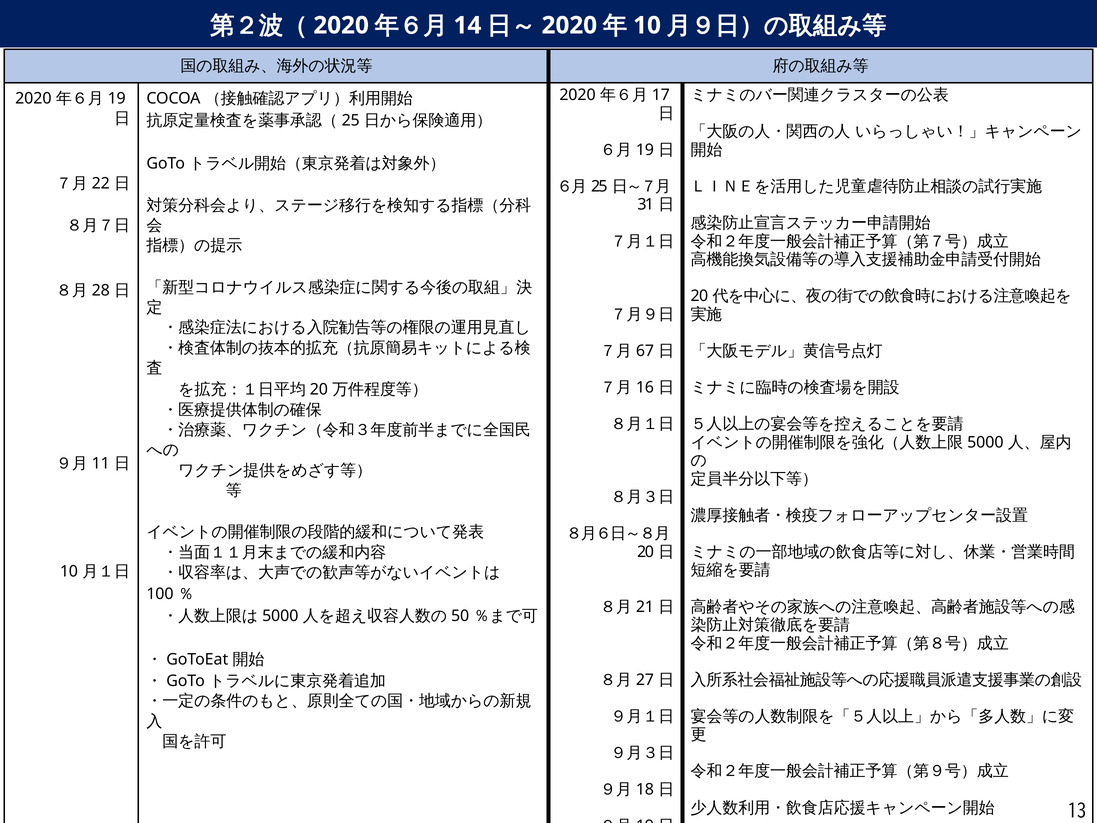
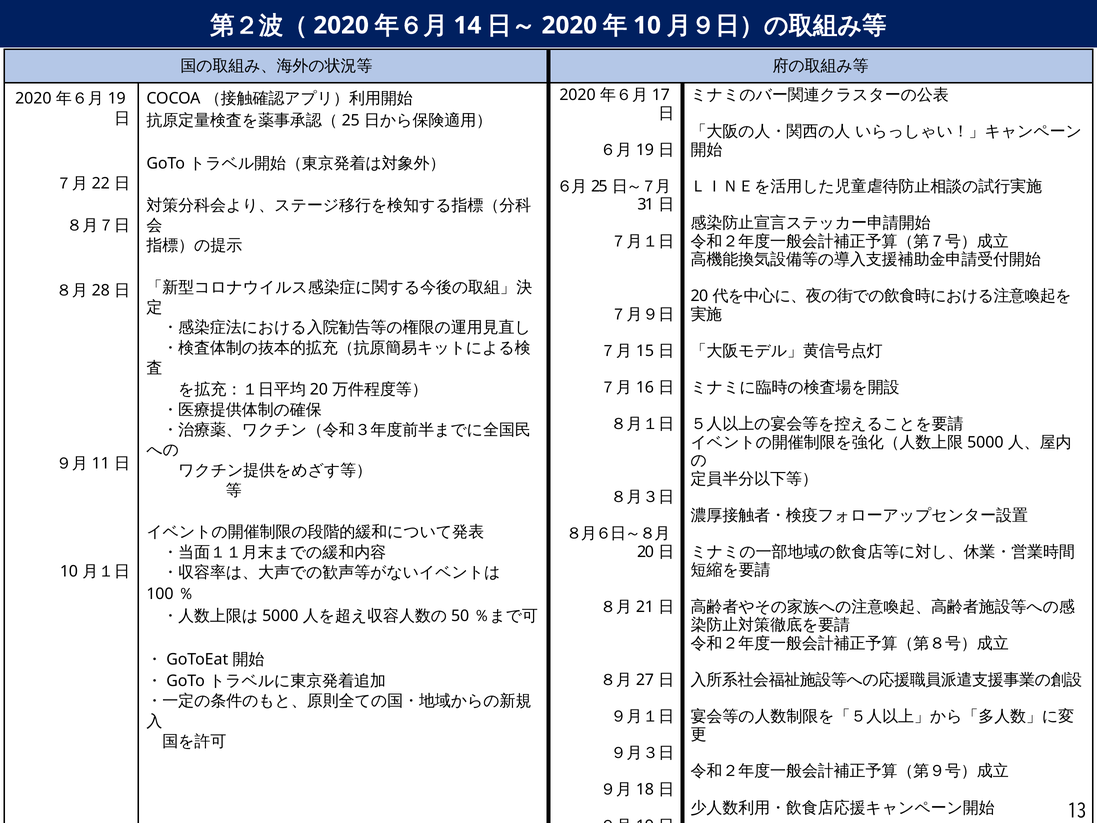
67: 67 -> 15 (645, 351)
